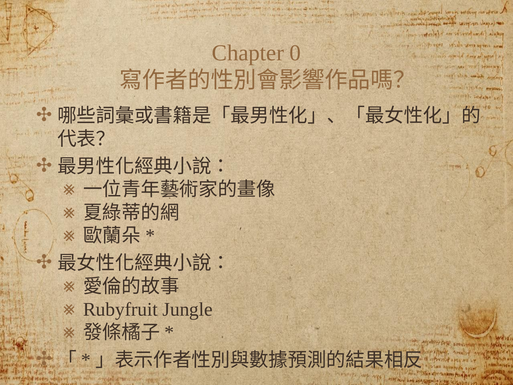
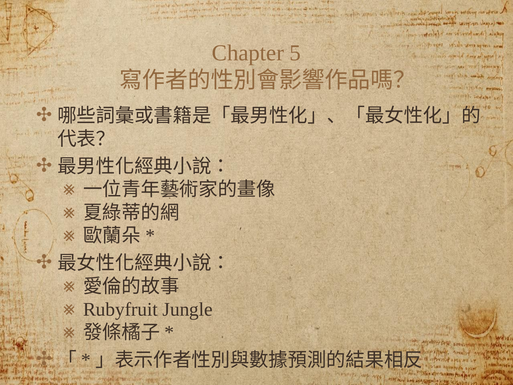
0: 0 -> 5 (295, 53)
